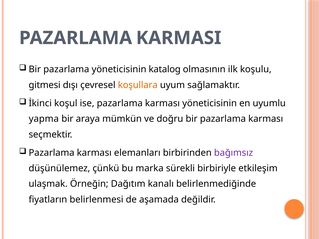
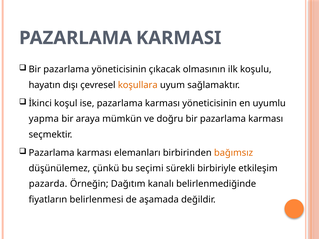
katalog: katalog -> çıkacak (165, 69)
gitmesi: gitmesi -> hayatın (45, 85)
bağımsız colour: purple -> orange (234, 153)
marka: marka -> seçimi (150, 168)
ulaşmak: ulaşmak -> pazarda (48, 184)
